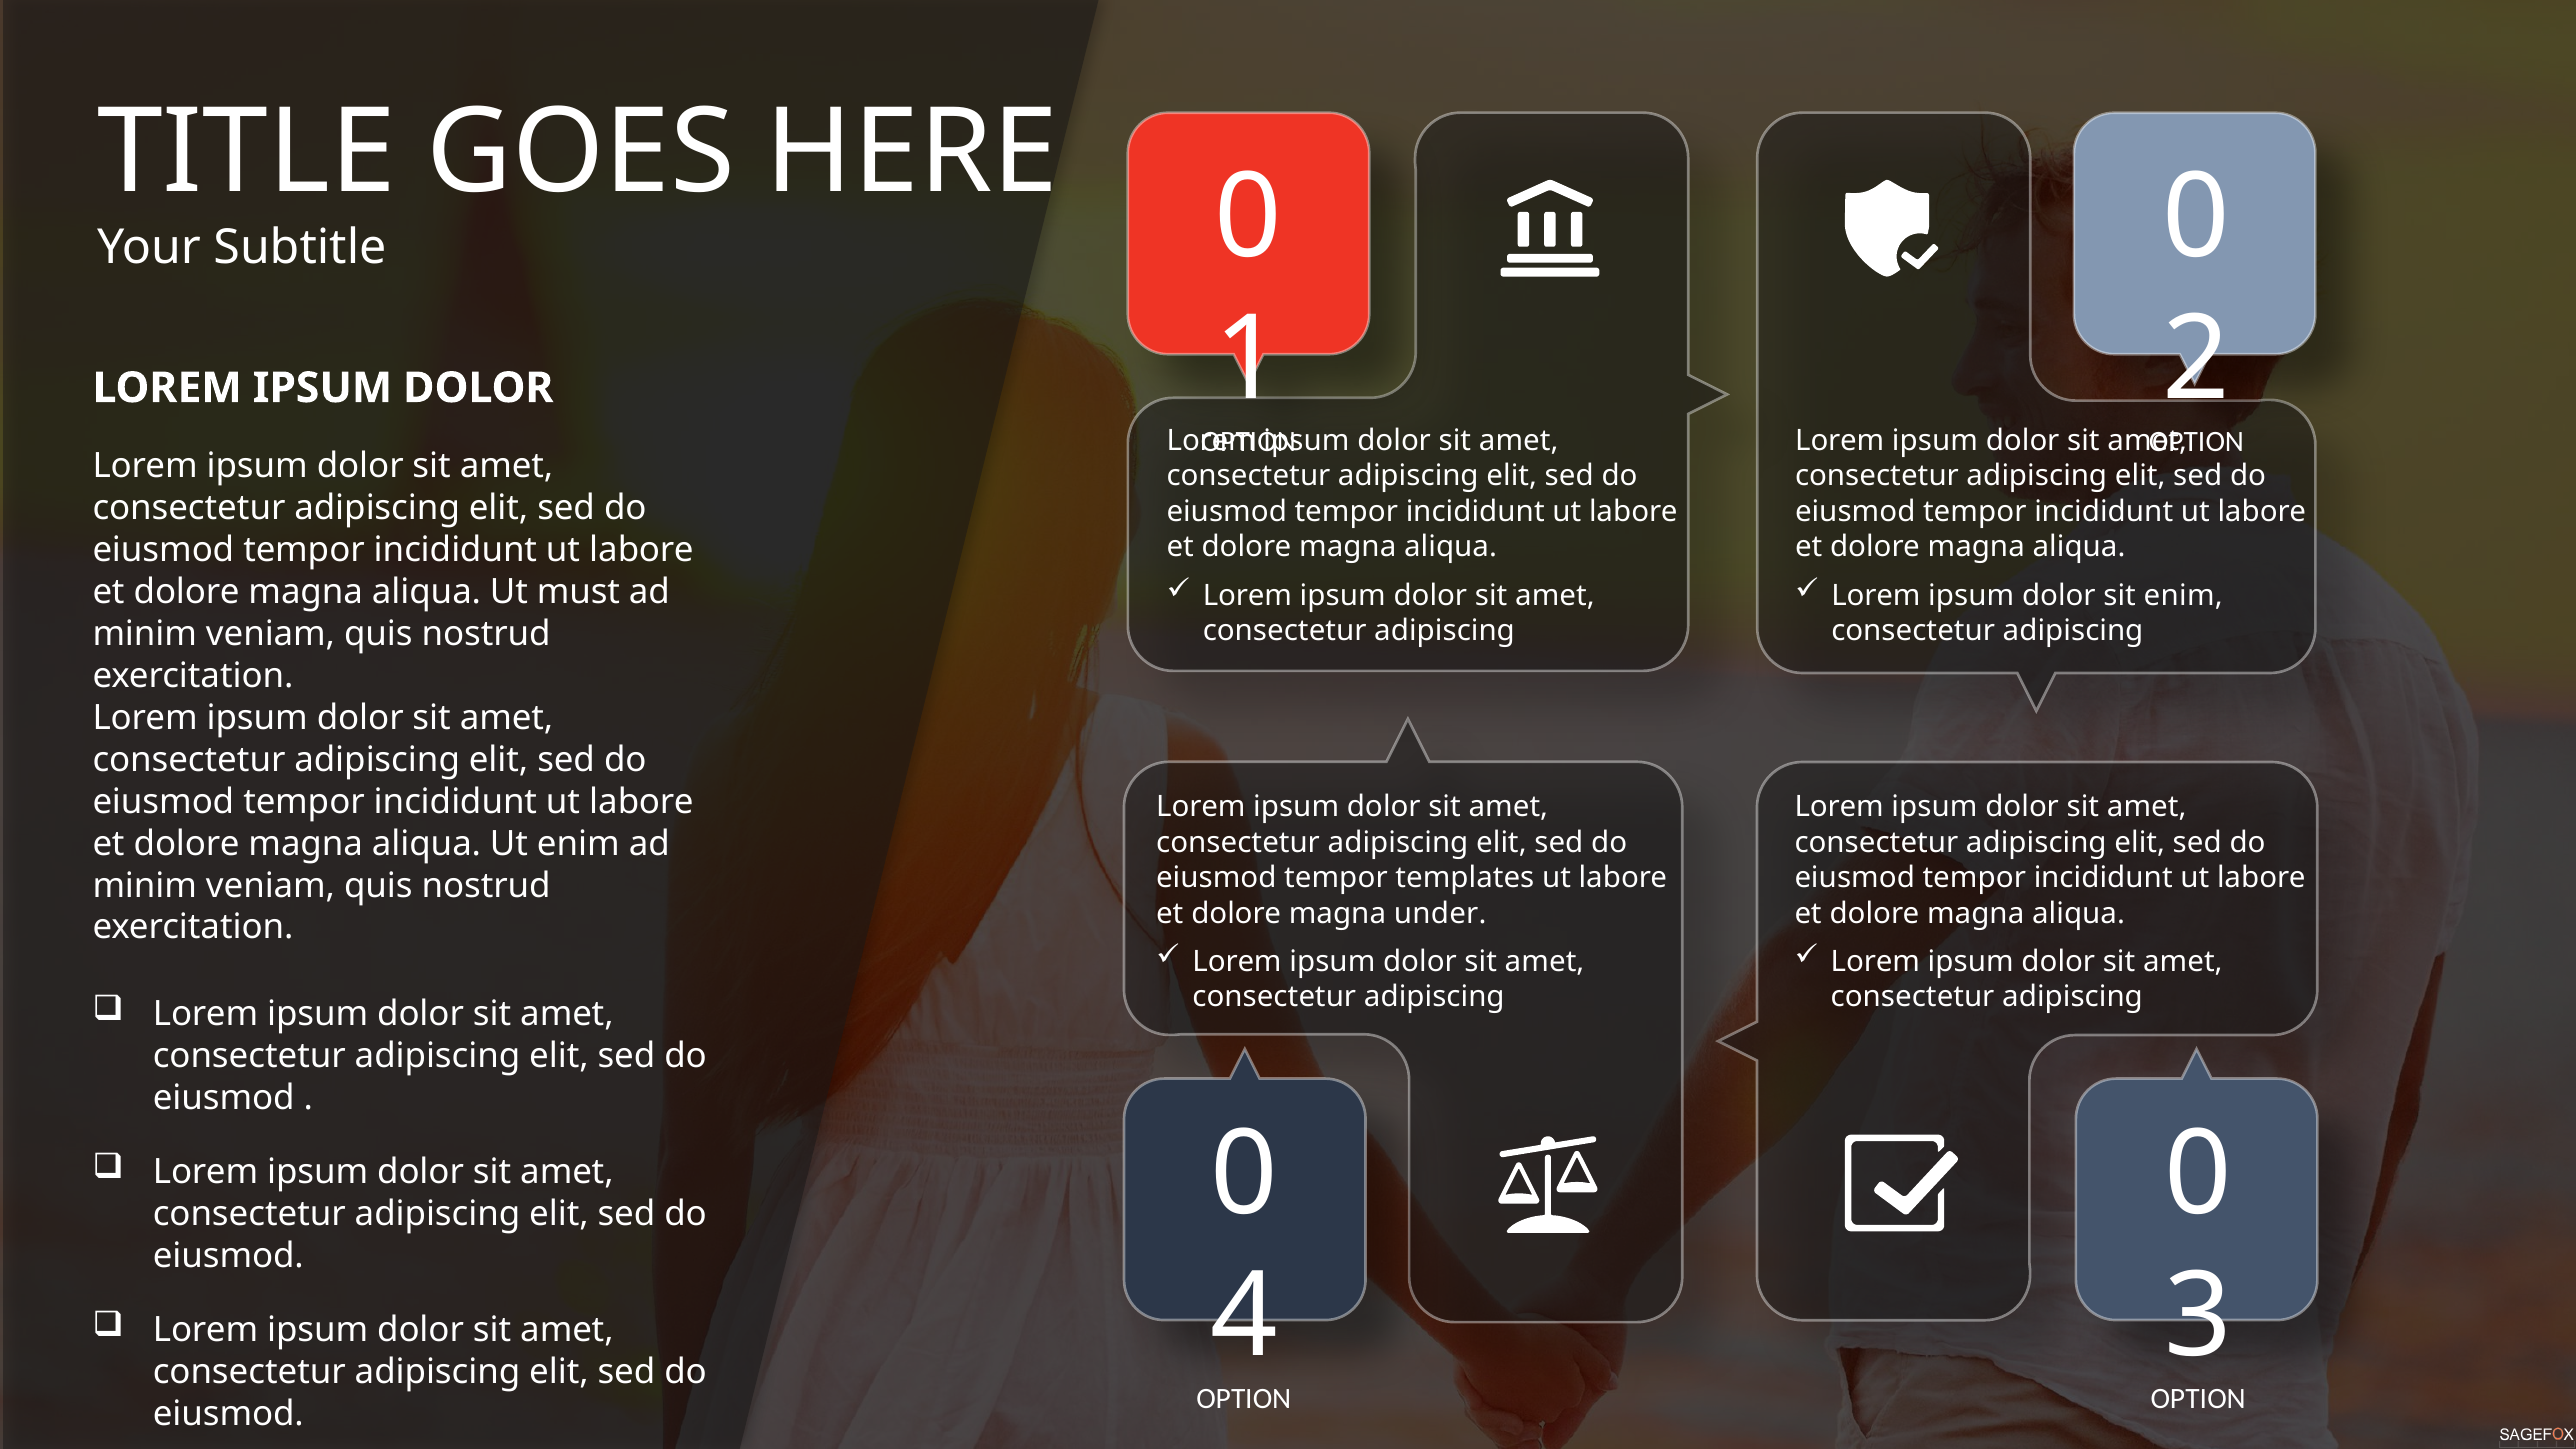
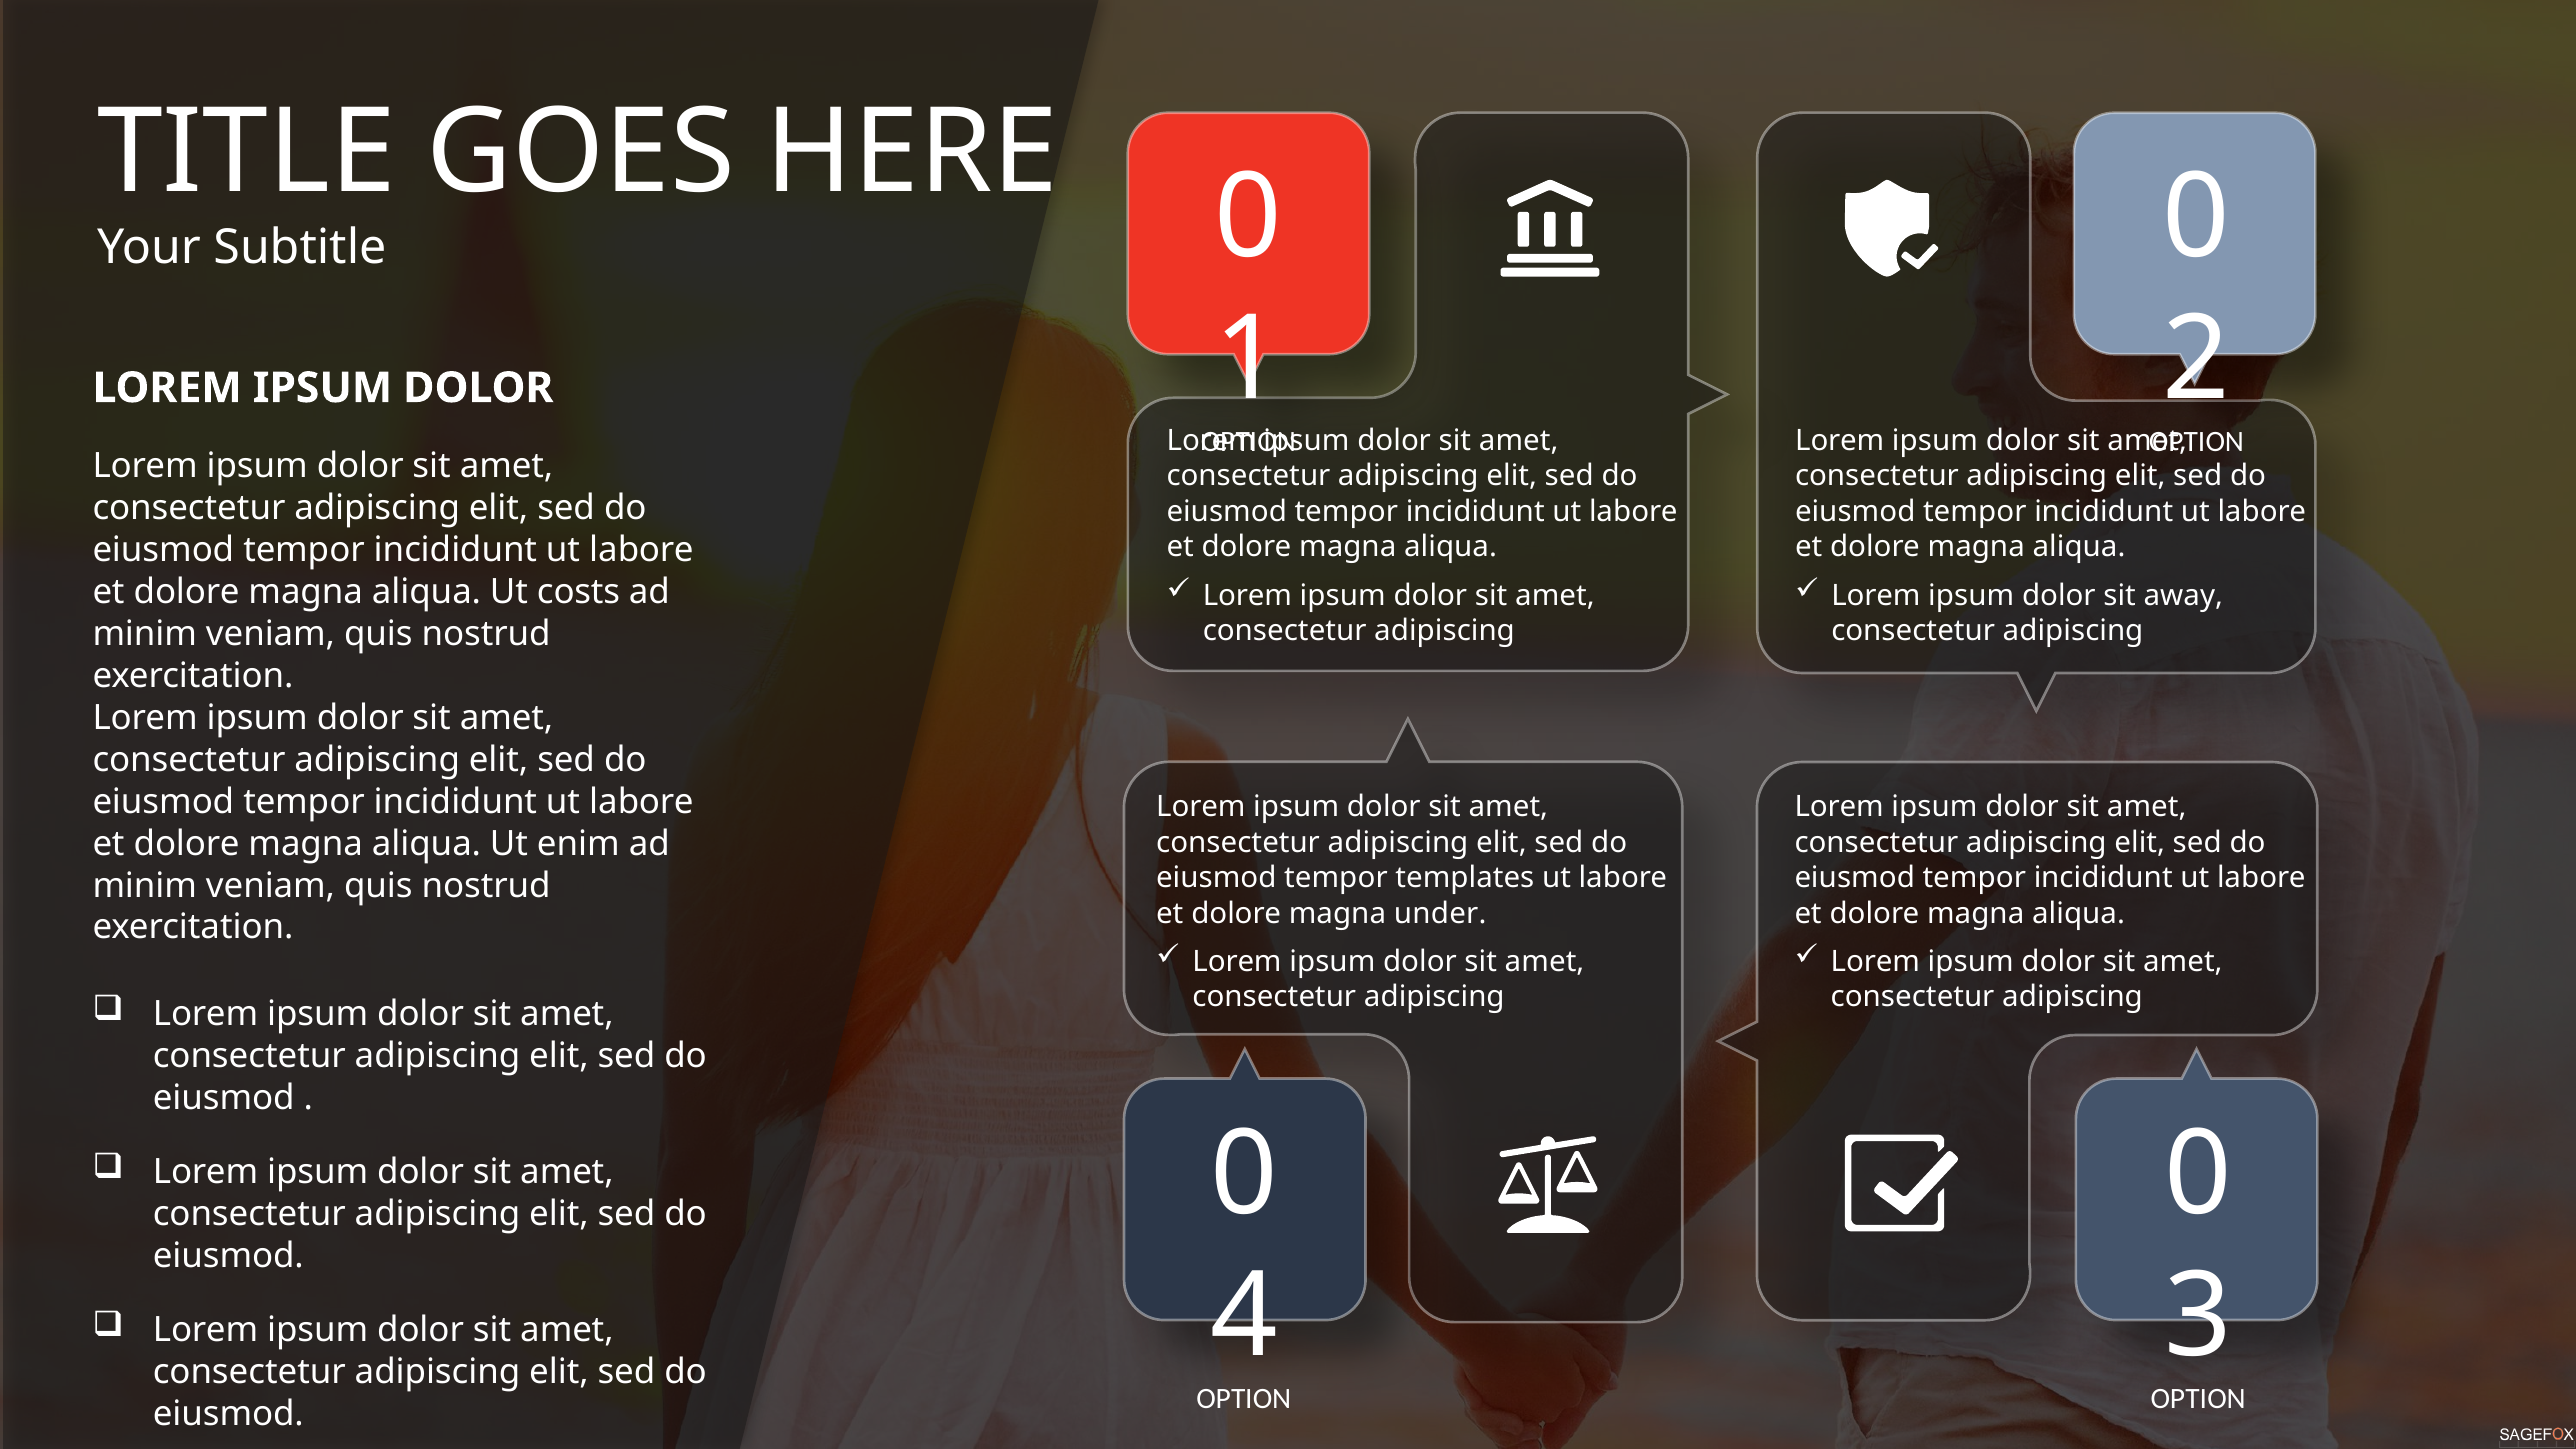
sit enim: enim -> away (2183, 595)
must: must -> costs (579, 592)
